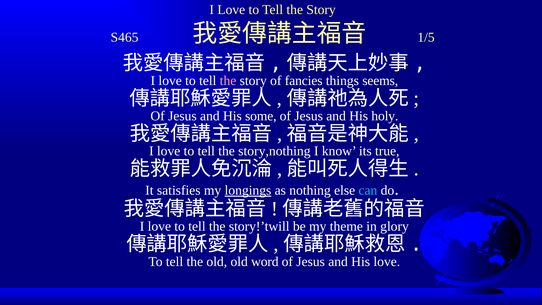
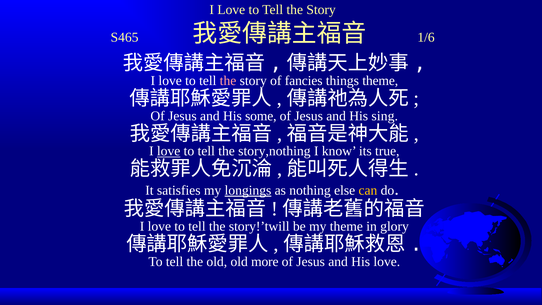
1/5: 1/5 -> 1/6 (426, 37)
things seems: seems -> theme (380, 81)
holy: holy -> sing (385, 116)
love underline: none -> present (169, 151)
can colour: light blue -> yellow (368, 190)
word: word -> more (265, 261)
